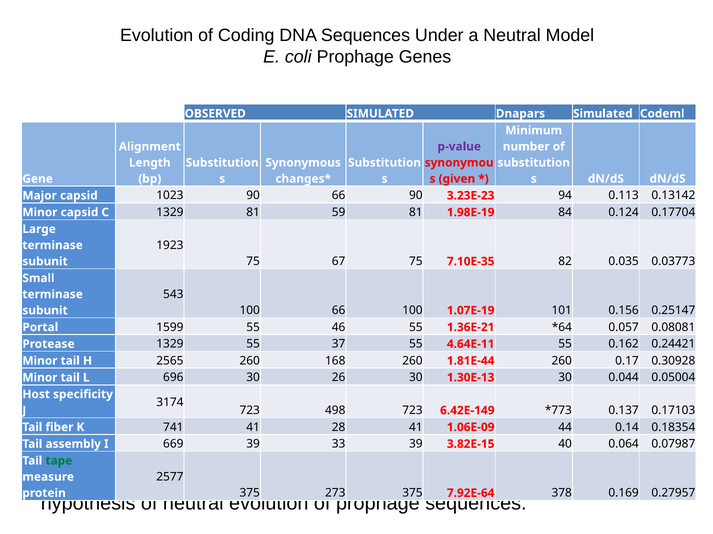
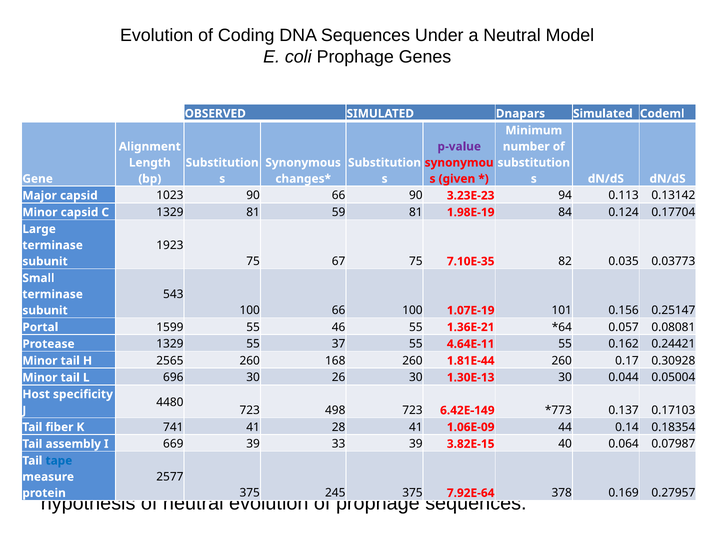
3174: 3174 -> 4480 (170, 403)
tape colour: green -> blue (59, 461)
273: 273 -> 245 (335, 494)
